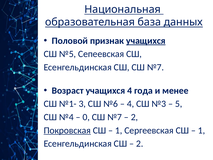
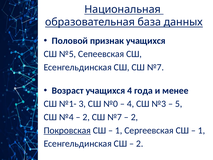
учащихся underline: present -> none (146, 41)
№6: №6 -> №0 (111, 104)
0: 0 -> 2 (86, 117)
